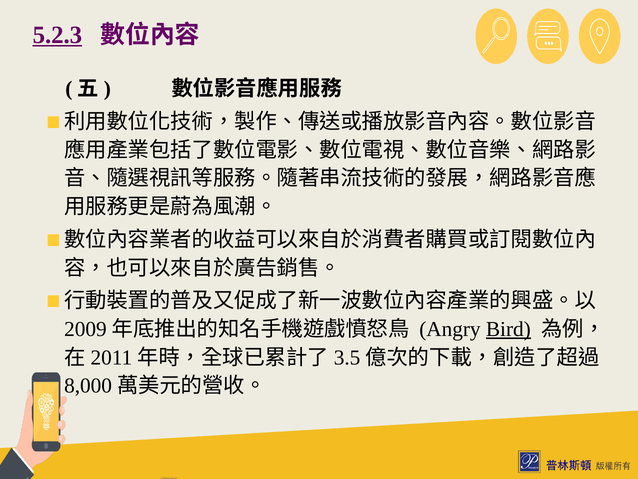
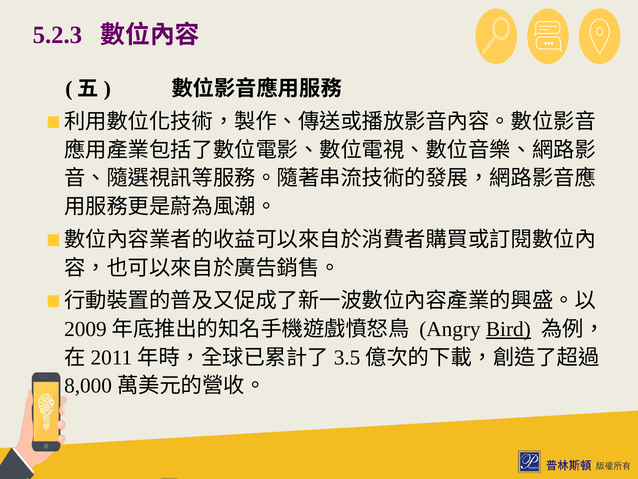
5.2.3 underline: present -> none (57, 35)
